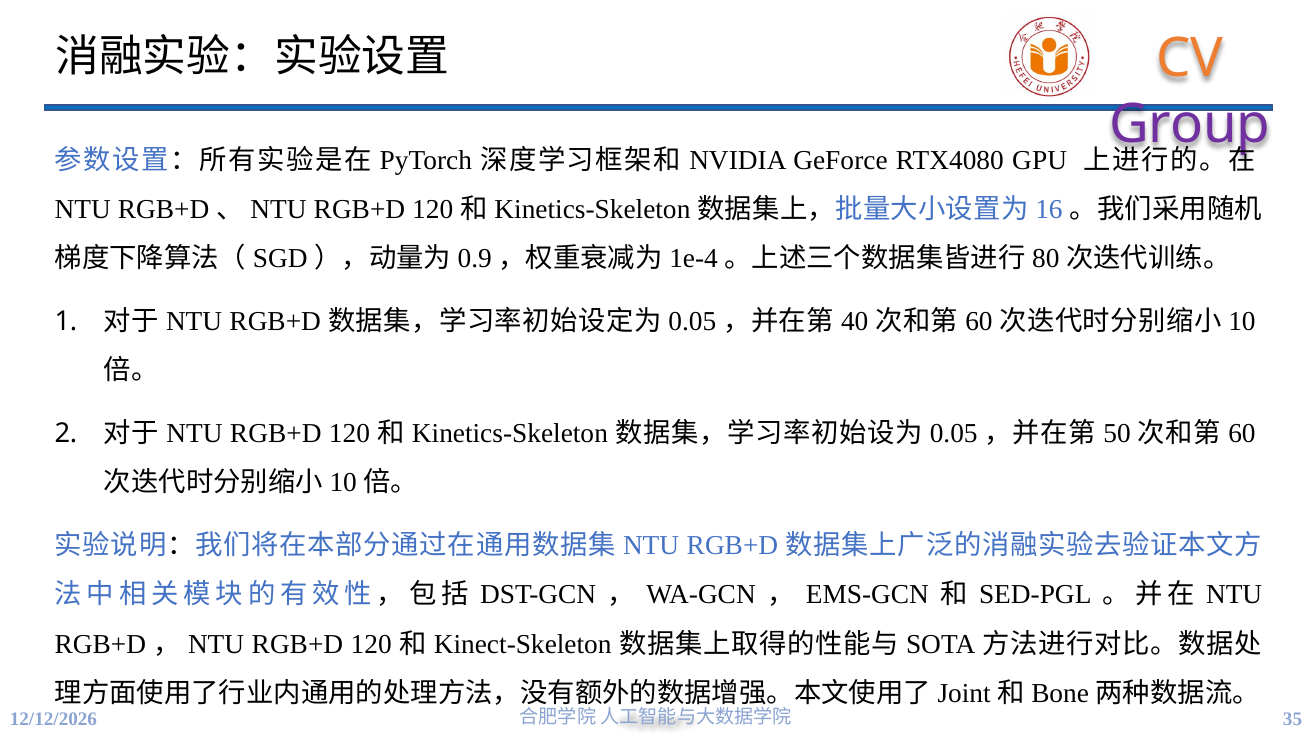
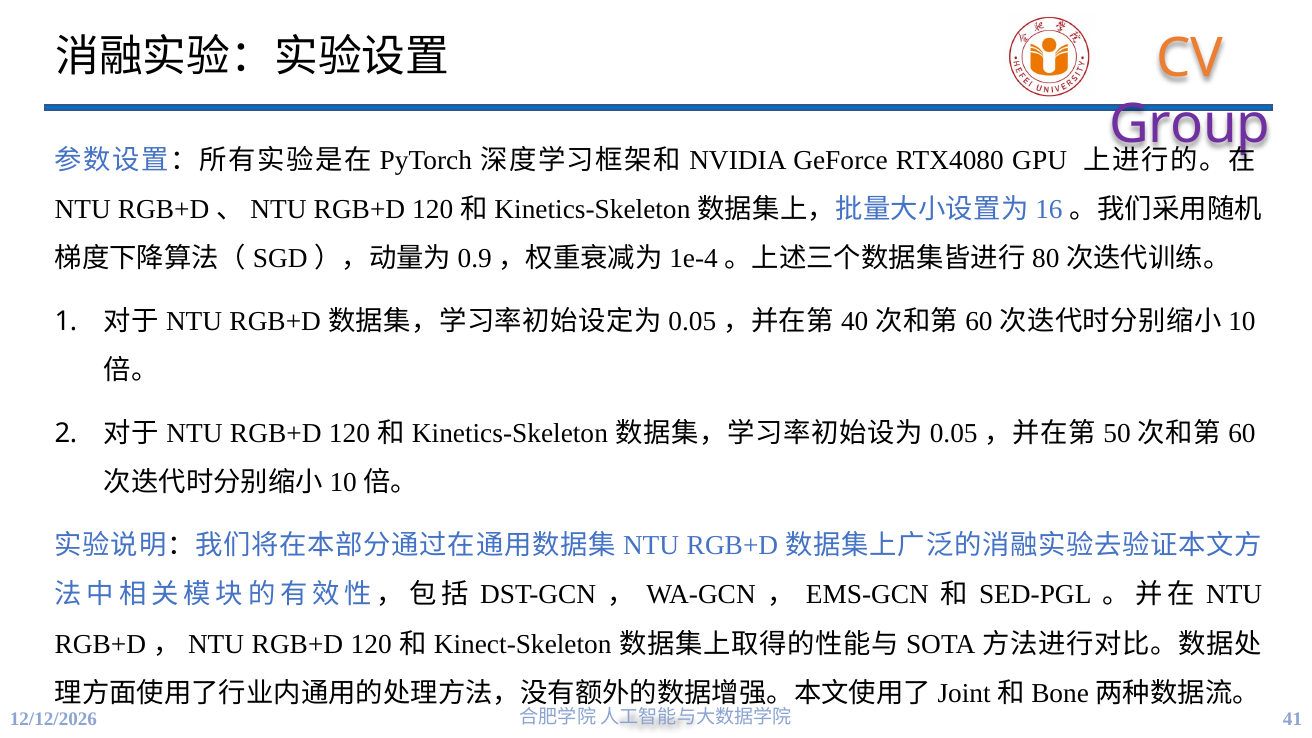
35: 35 -> 41 (1293, 719)
